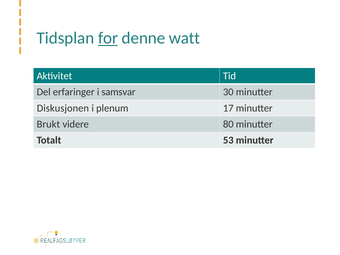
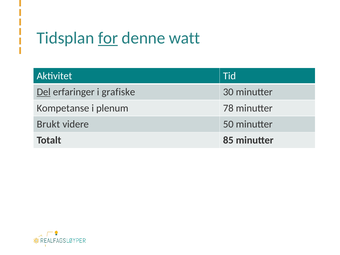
Del underline: none -> present (44, 92)
samsvar: samsvar -> grafiske (118, 92)
Diskusjonen: Diskusjonen -> Kompetanse (63, 108)
17: 17 -> 78 (228, 108)
80: 80 -> 50 (228, 124)
53: 53 -> 85 (228, 140)
